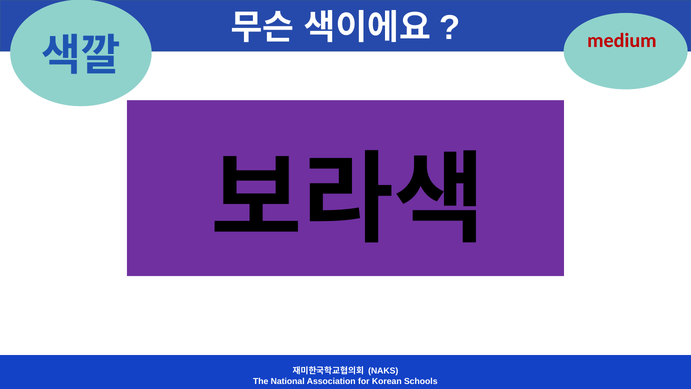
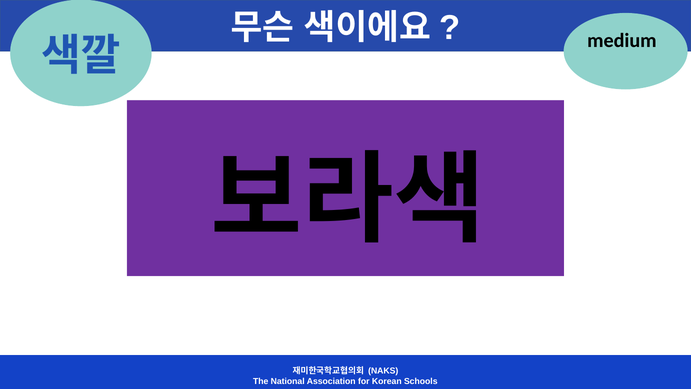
medium colour: red -> black (622, 40)
